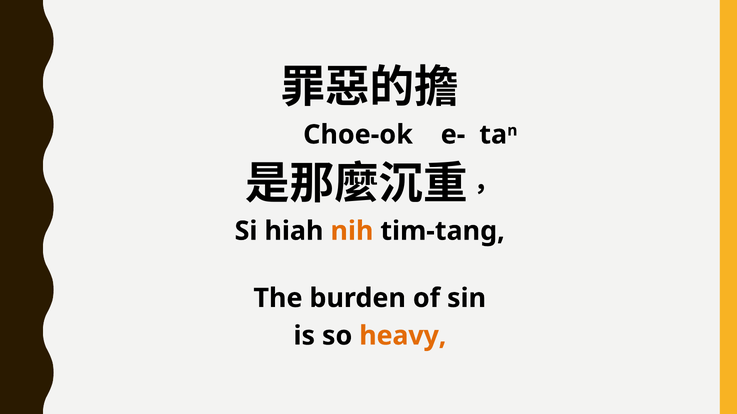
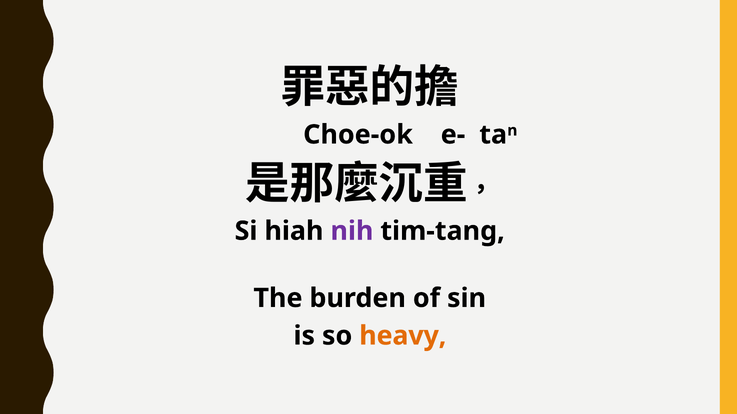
nih colour: orange -> purple (352, 231)
